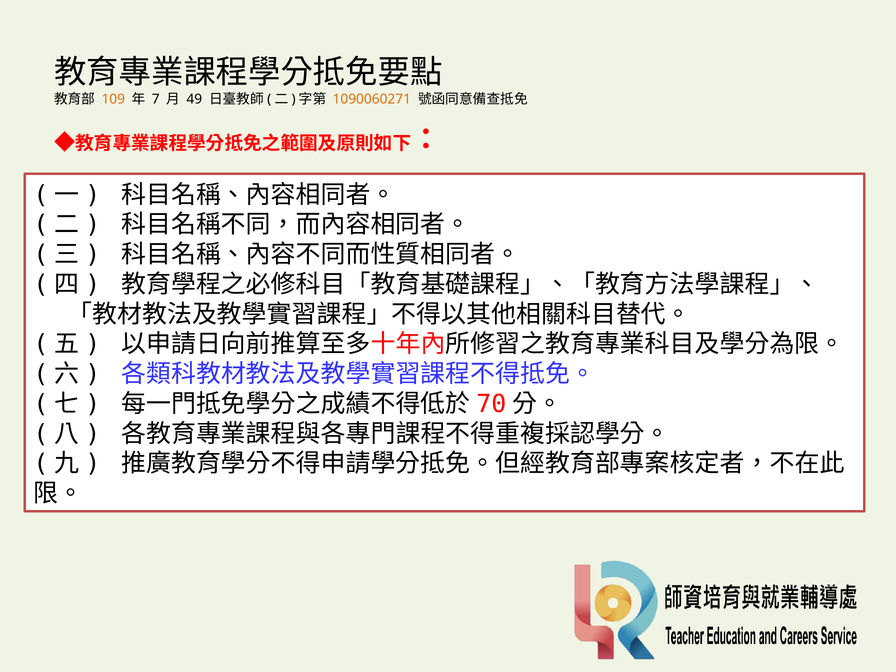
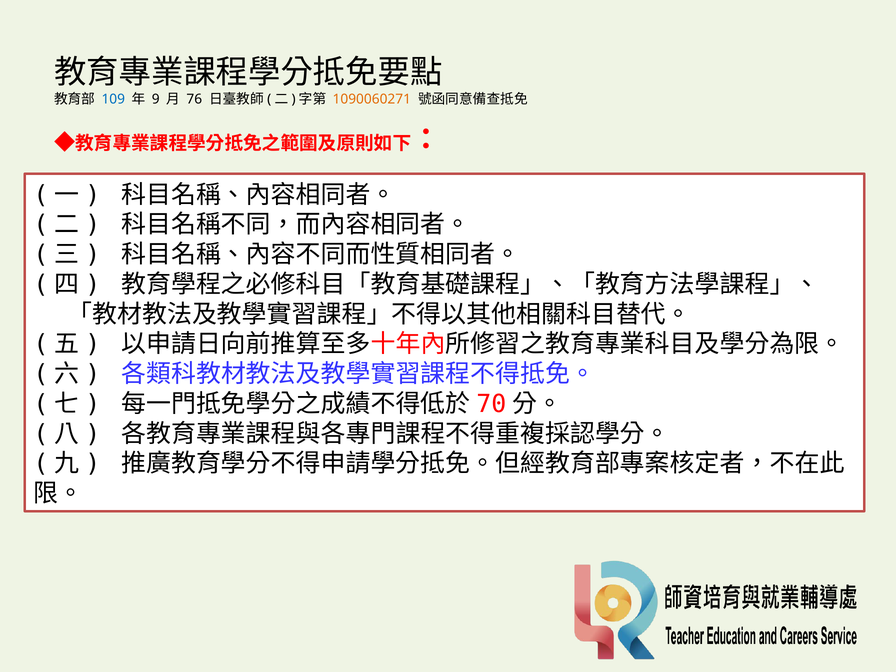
109 colour: orange -> blue (113, 99)
7: 7 -> 9 (156, 99)
49: 49 -> 76 (194, 99)
